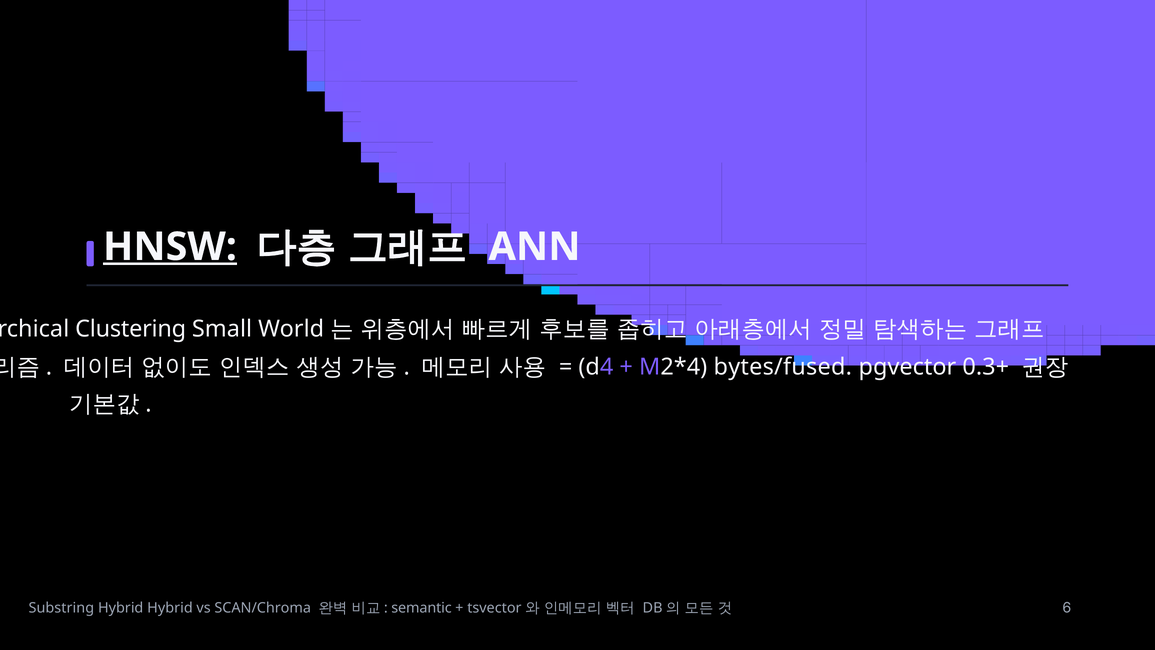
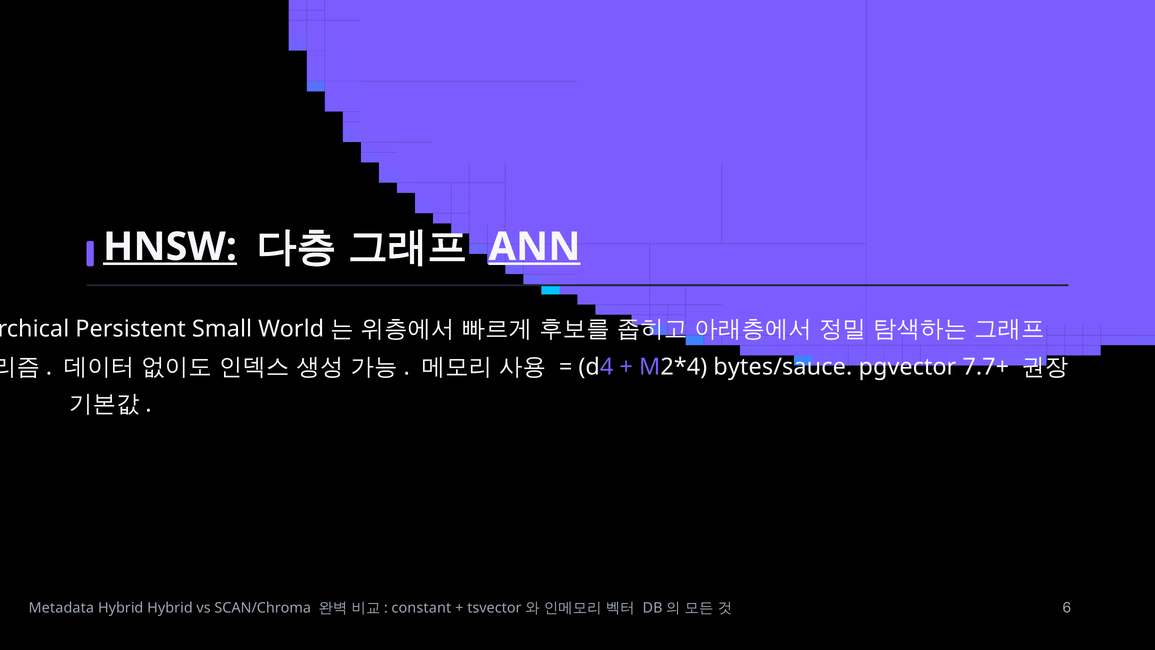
ANN underline: none -> present (535, 247)
Clustering: Clustering -> Persistent (131, 329)
bytes/fused: bytes/fused -> bytes/sauce (783, 367)
0.3+: 0.3+ -> 7.7+ (986, 367)
Substring: Substring -> Metadata (61, 608)
semantic: semantic -> constant (421, 608)
